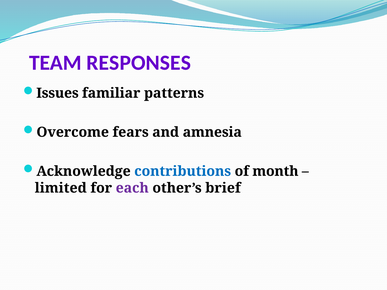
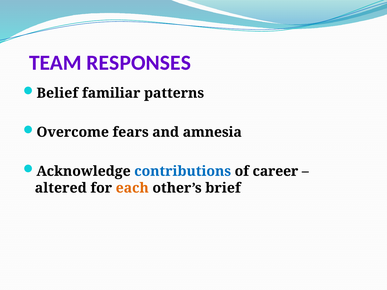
Issues: Issues -> Belief (57, 93)
month: month -> career (275, 171)
limited: limited -> altered (61, 188)
each colour: purple -> orange (132, 188)
